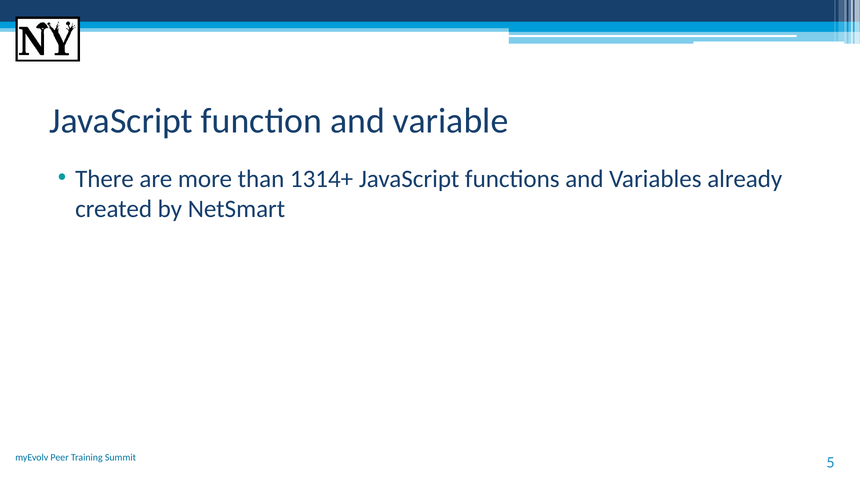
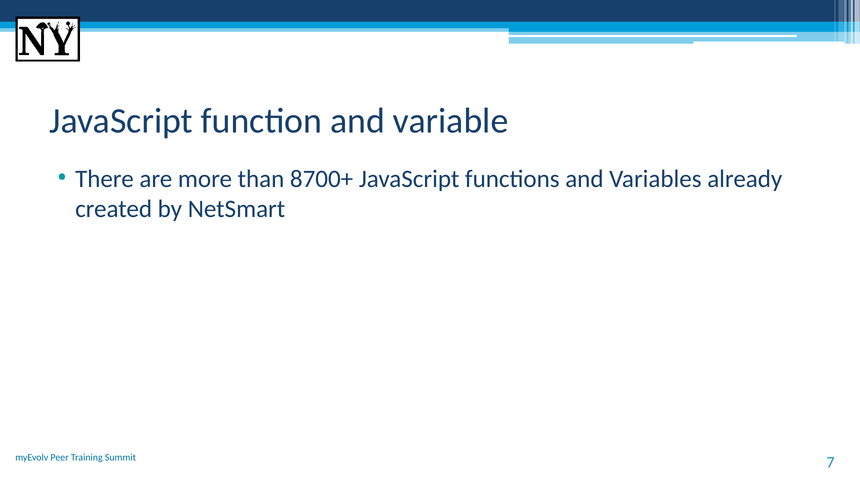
1314+: 1314+ -> 8700+ (322, 179)
5: 5 -> 7 (831, 462)
